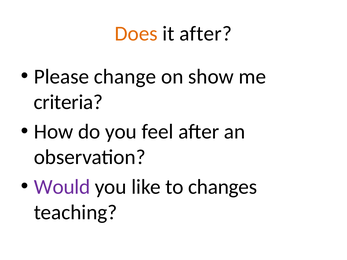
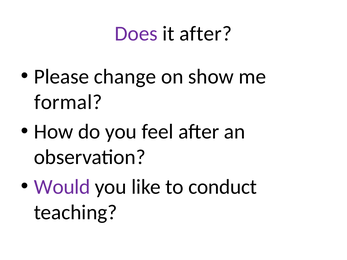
Does colour: orange -> purple (136, 34)
criteria: criteria -> formal (68, 102)
changes: changes -> conduct (223, 187)
